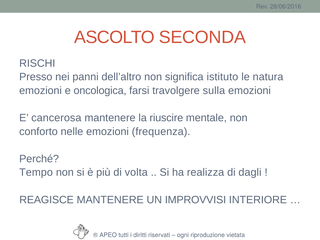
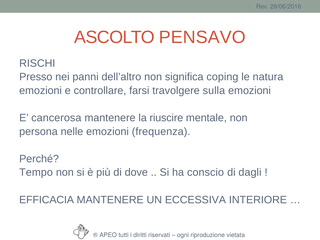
SECONDA: SECONDA -> PENSAVO (202, 37)
istituto: istituto -> coping (222, 77)
oncologica: oncologica -> controllare (100, 91)
conforto: conforto -> persona (38, 132)
volta: volta -> dove (136, 172)
realizza: realizza -> conscio (206, 172)
REAGISCE: REAGISCE -> EFFICACIA (47, 200)
IMPROVVISI: IMPROVVISI -> ECCESSIVA (195, 200)
